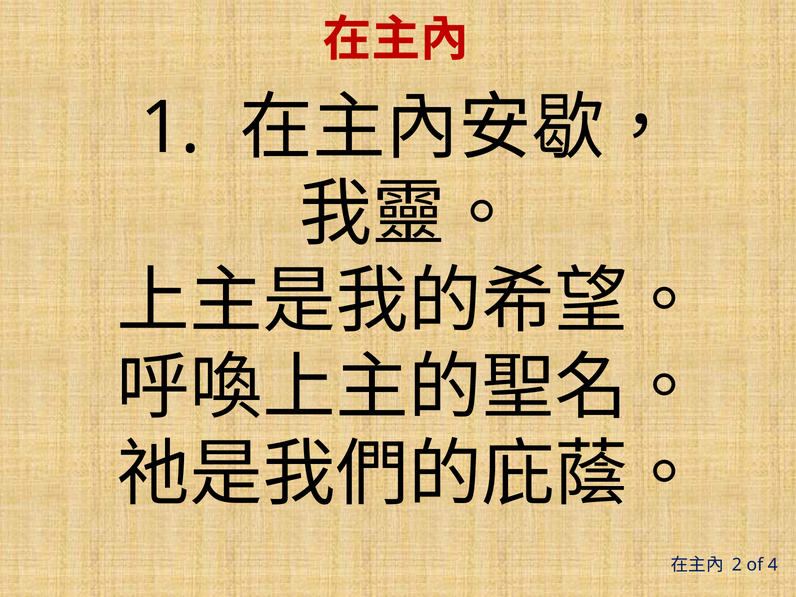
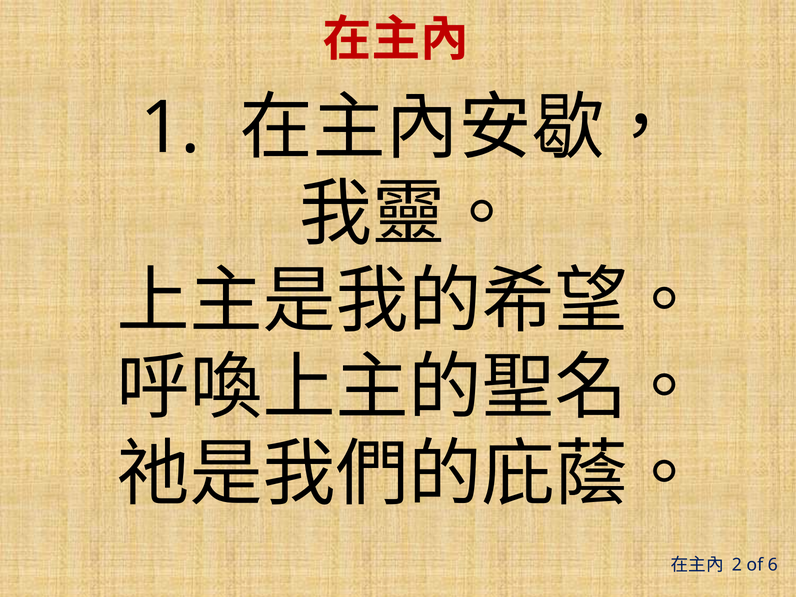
4: 4 -> 6 (773, 565)
